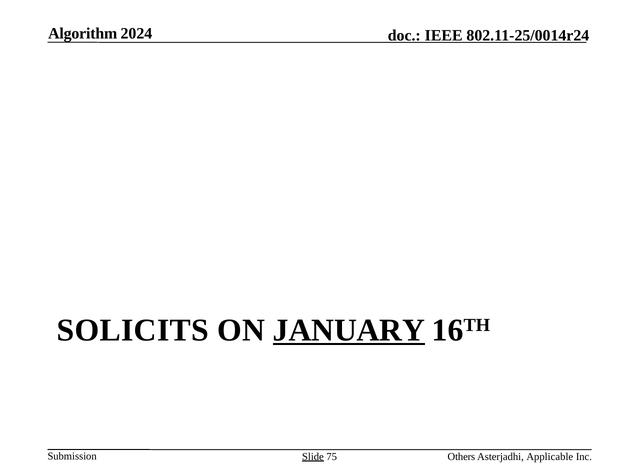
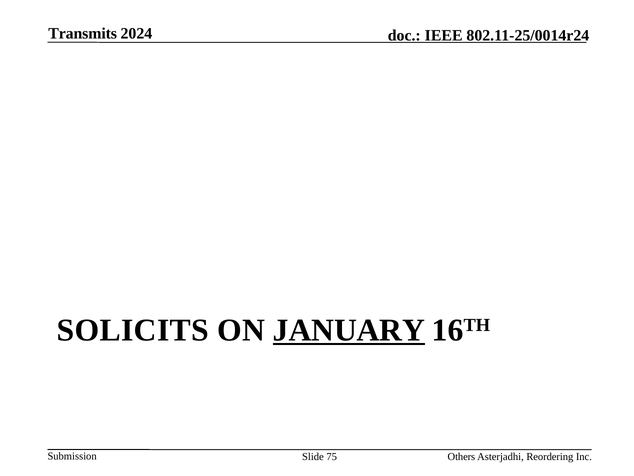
Algorithm: Algorithm -> Transmits (83, 34)
Slide underline: present -> none (313, 456)
Applicable: Applicable -> Reordering (550, 456)
